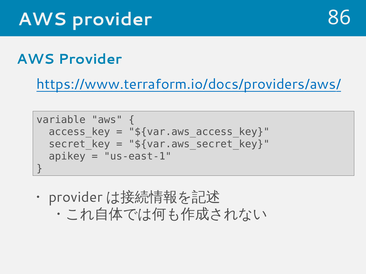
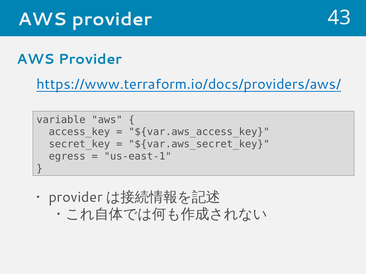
86: 86 -> 43 (339, 18)
apikey: apikey -> egress (67, 157)
